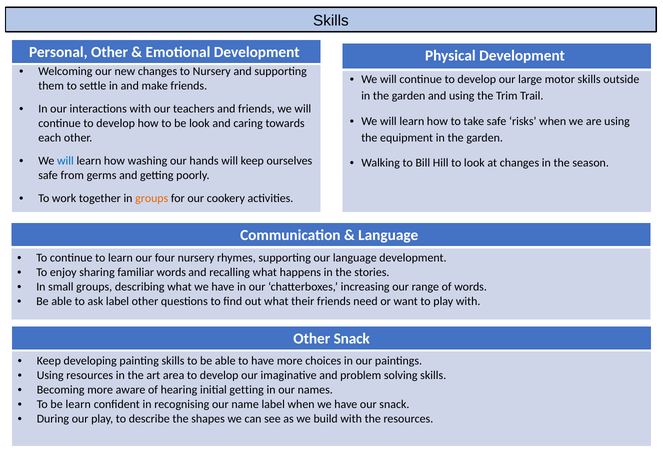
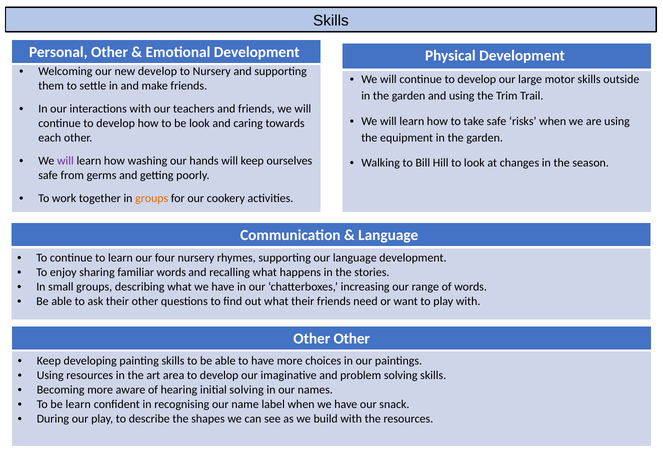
new changes: changes -> develop (157, 71)
will colour: blue -> purple (65, 161)
ask label: label -> their (117, 301)
Other Snack: Snack -> Other (352, 339)
initial getting: getting -> solving (247, 390)
